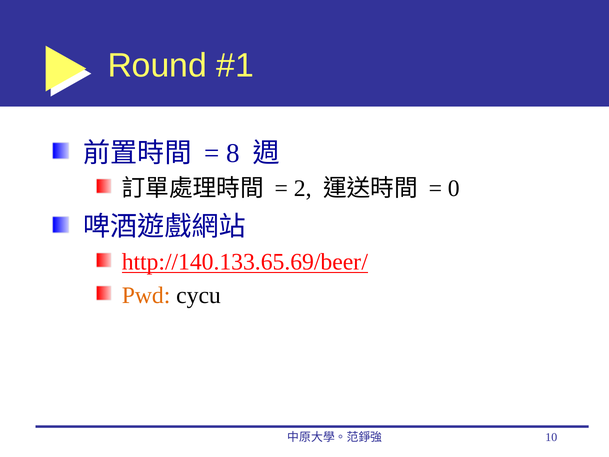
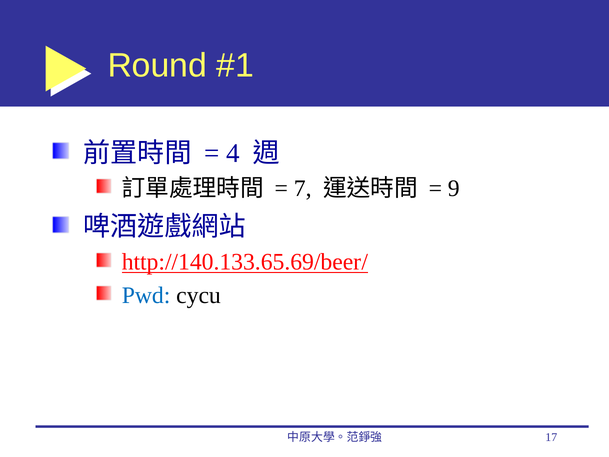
8: 8 -> 4 (233, 153)
2: 2 -> 7 (303, 188)
0: 0 -> 9 (454, 188)
Pwd colour: orange -> blue (146, 295)
10: 10 -> 17 (551, 437)
